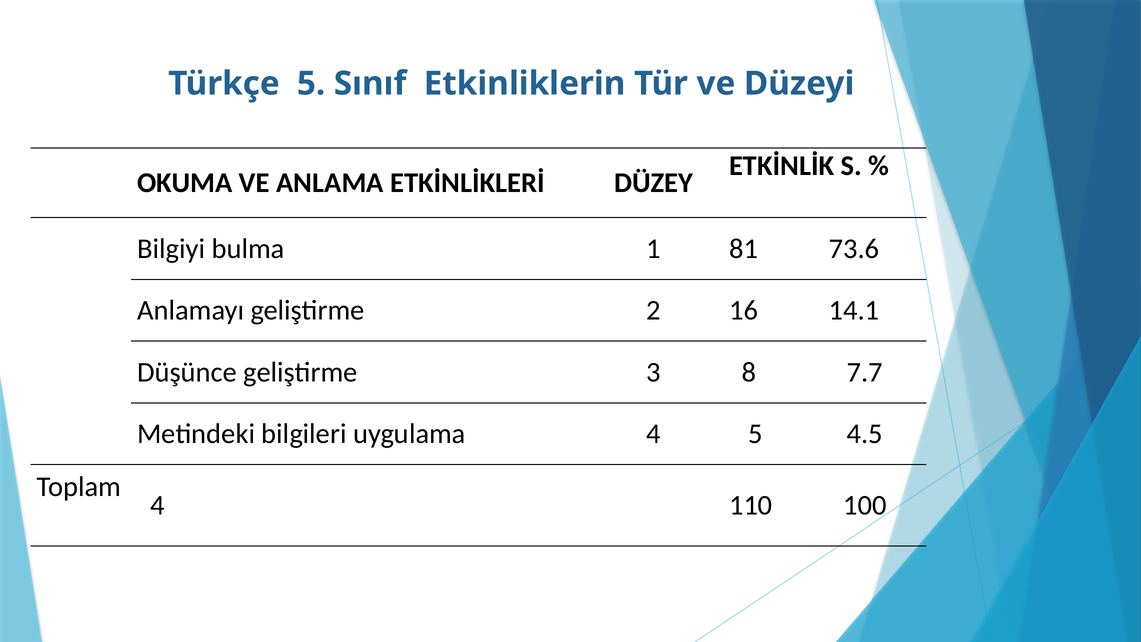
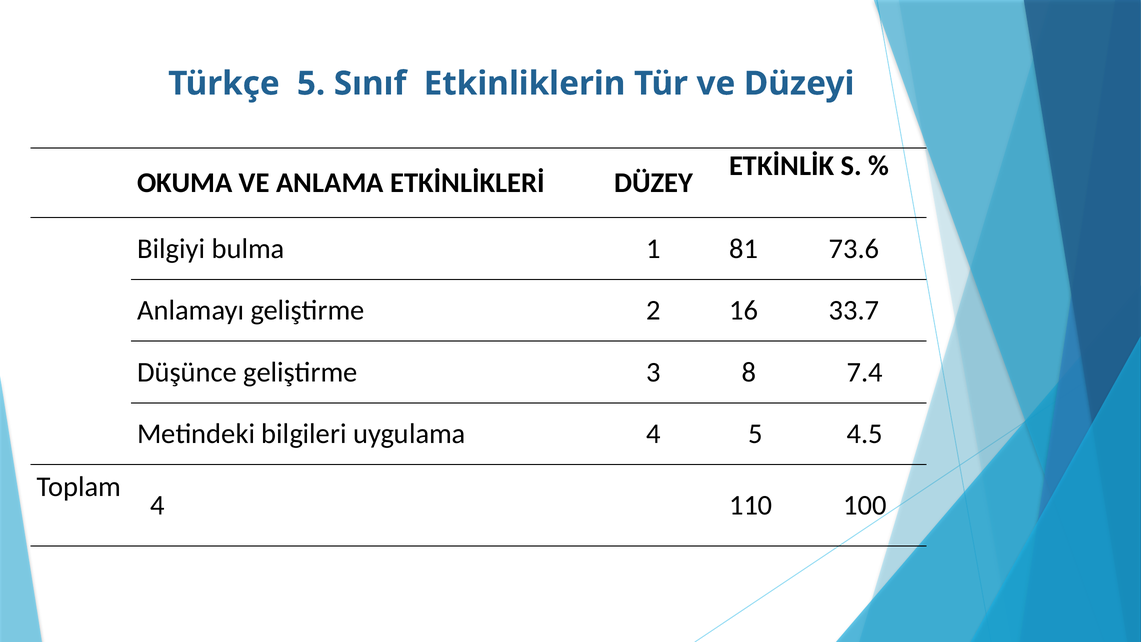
14.1: 14.1 -> 33.7 (854, 310)
7.7: 7.7 -> 7.4 (865, 372)
